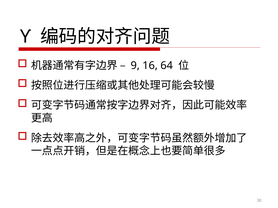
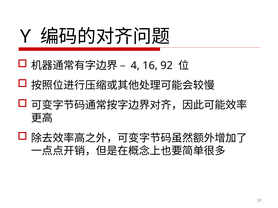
9: 9 -> 4 (135, 66)
64: 64 -> 92 (167, 66)
